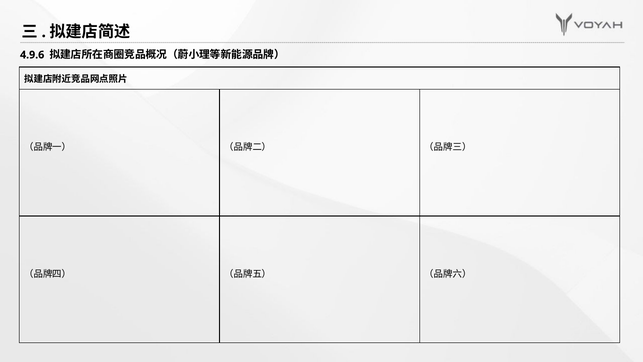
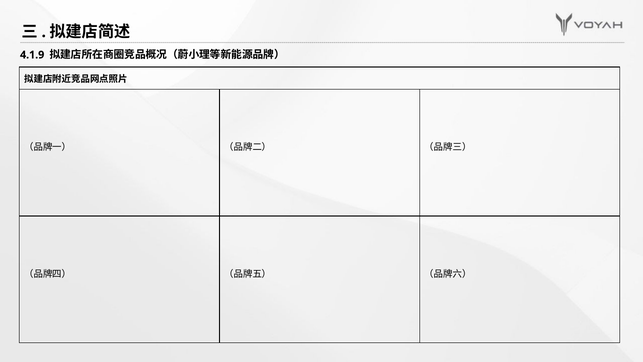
4.9.6: 4.9.6 -> 4.1.9 (32, 55)
